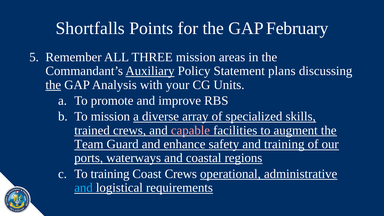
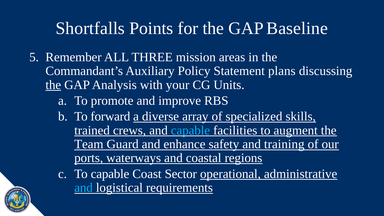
February: February -> Baseline (297, 28)
Auxiliary underline: present -> none (150, 71)
To mission: mission -> forward (110, 117)
capable colour: pink -> light blue (190, 130)
To training: training -> capable (110, 174)
Coast Crews: Crews -> Sector (181, 174)
